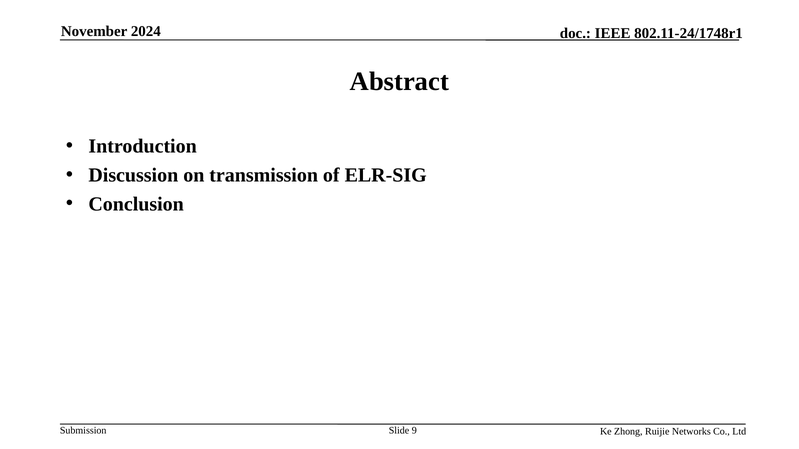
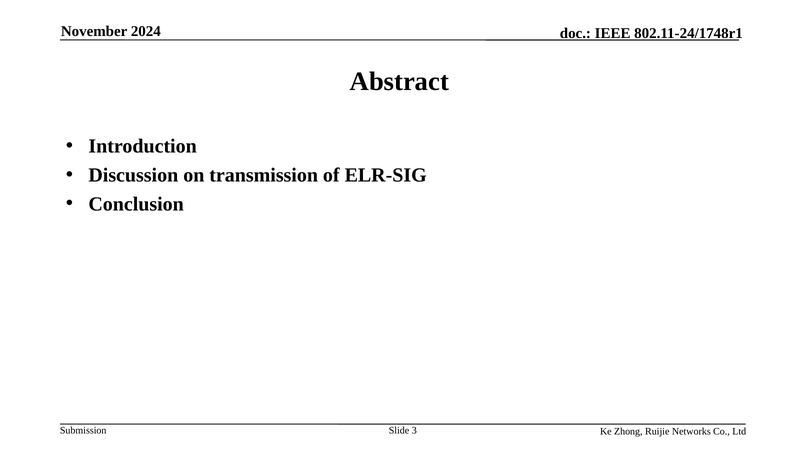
9: 9 -> 3 (414, 431)
